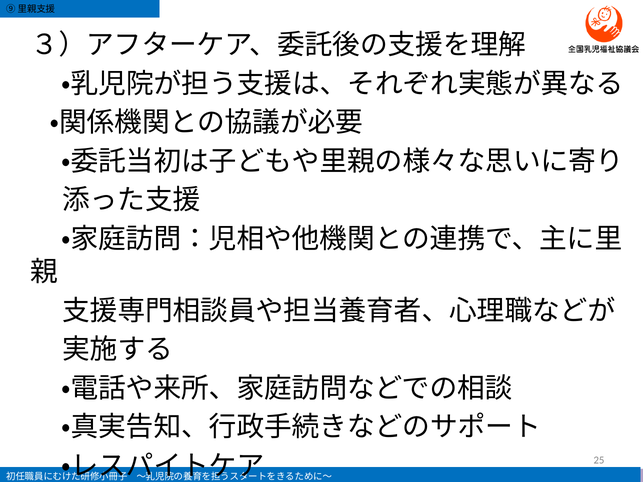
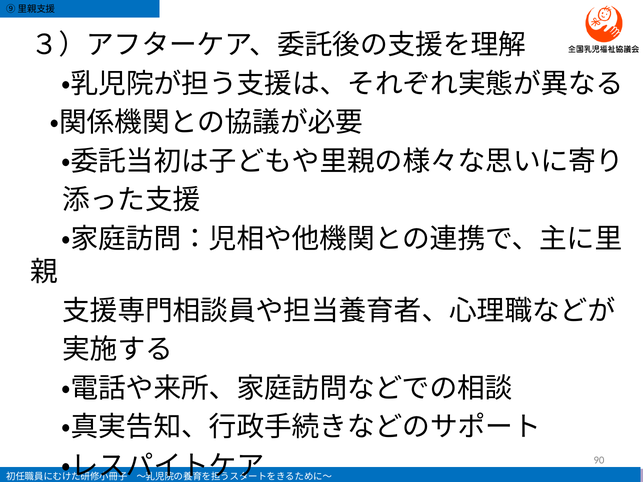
25: 25 -> 90 (599, 460)
